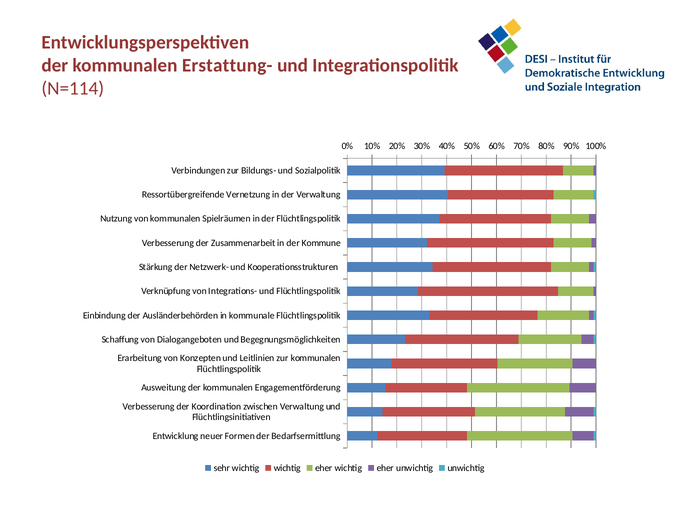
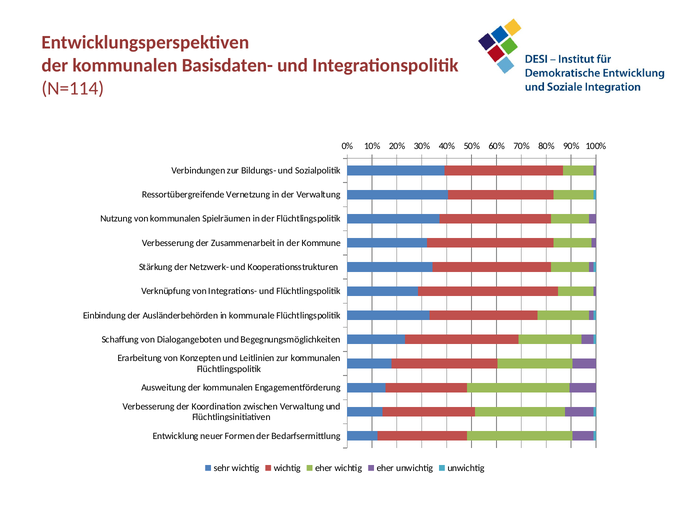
Erstattung-: Erstattung- -> Basisdaten- (227, 65)
